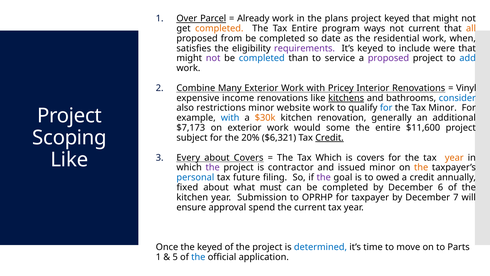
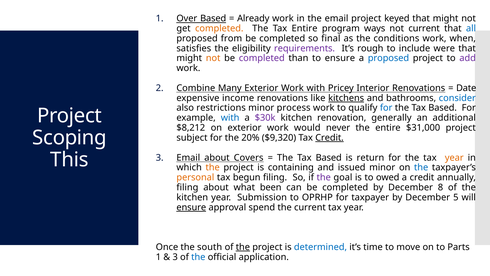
Over Parcel: Parcel -> Based (213, 18)
the plans: plans -> email (337, 18)
all colour: orange -> blue (471, 28)
date: date -> final (331, 38)
residential: residential -> conditions (396, 38)
It’s keyed: keyed -> rough (370, 48)
not colour: purple -> orange (213, 58)
completed colour: blue -> purple (262, 58)
to service: service -> ensure (340, 58)
proposed colour: purple -> blue (388, 58)
add colour: blue -> purple (468, 58)
Vinyl: Vinyl -> Date (466, 88)
website: website -> process (294, 108)
Minor: Minor -> Based (443, 108)
$30k colour: orange -> purple (265, 118)
$7,173: $7,173 -> $8,212 (191, 128)
some: some -> never (338, 128)
$11,600: $11,600 -> $31,000 (423, 128)
$6,321: $6,321 -> $9,320 (279, 138)
Like: Like -> This (69, 160)
Every: Every -> Email (188, 157)
Which: Which -> Based (329, 157)
is covers: covers -> return (370, 157)
the colour: purple -> orange (213, 167)
contractor: contractor -> containing (291, 167)
the colour: orange -> blue (421, 167)
personal colour: blue -> orange (195, 177)
future: future -> begun (247, 177)
fixed: fixed -> filing (187, 187)
must: must -> been (271, 187)
6: 6 -> 8 (440, 187)
7: 7 -> 5 (456, 197)
ensure underline: none -> present (191, 207)
the keyed: keyed -> south (210, 247)
the underline: none -> present (243, 247)
5: 5 -> 3 (175, 257)
